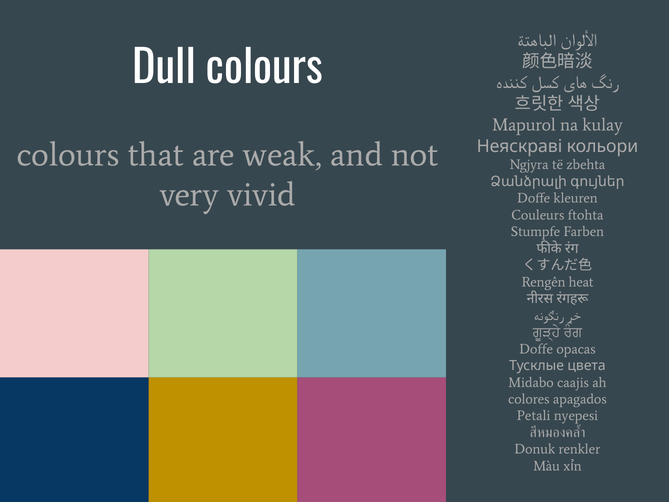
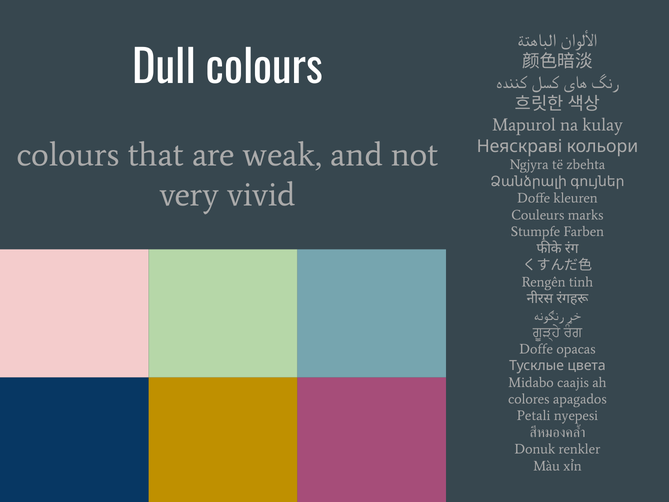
ftohta: ftohta -> marks (586, 215)
heat: heat -> tinh (581, 282)
